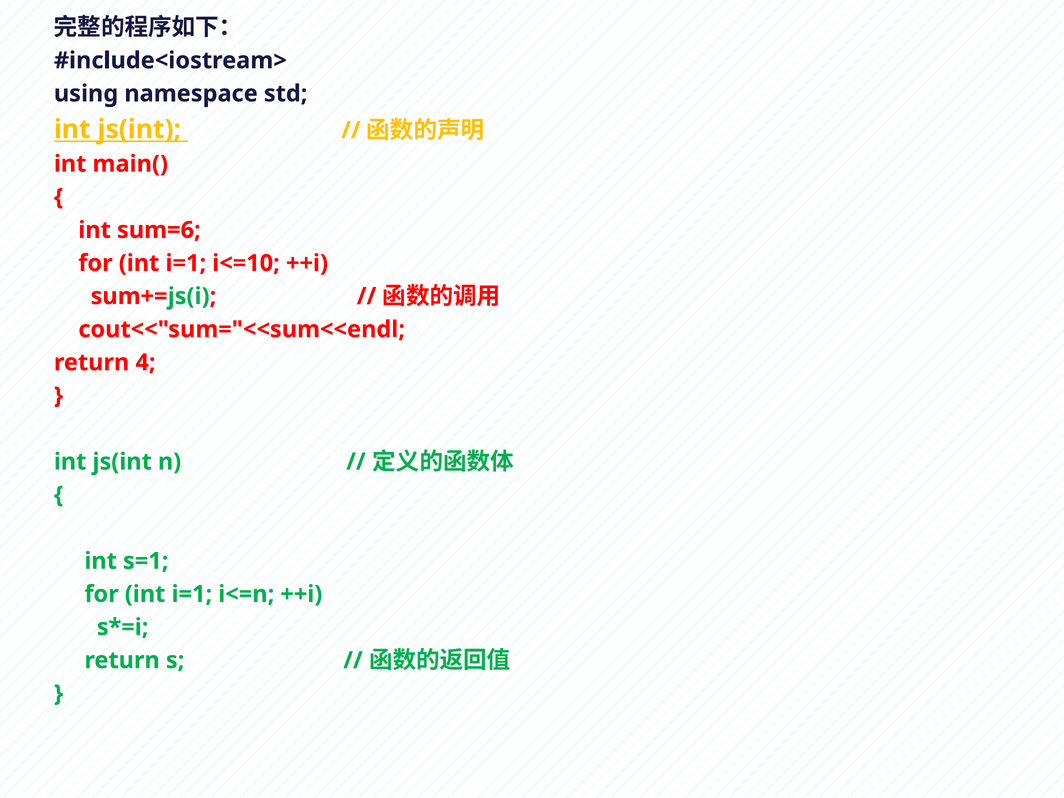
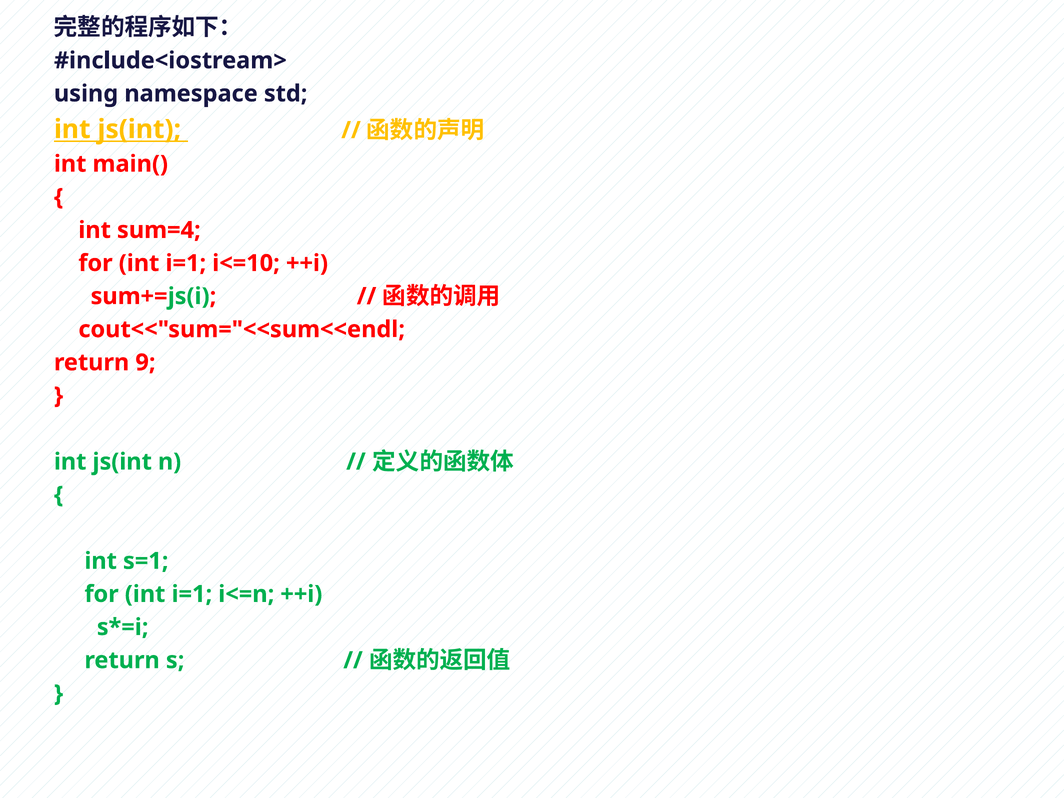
sum=6: sum=6 -> sum=4 (159, 230)
4: 4 -> 9 (145, 363)
